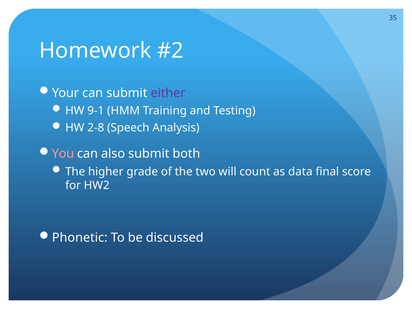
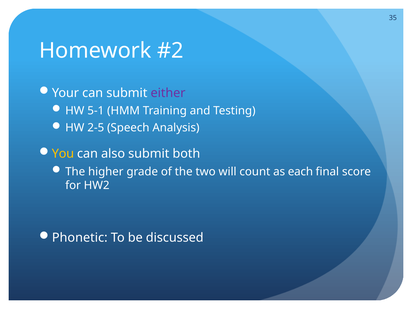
9-1: 9-1 -> 5-1 (96, 111)
2-8: 2-8 -> 2-5 (96, 128)
You colour: pink -> yellow (63, 154)
data: data -> each (300, 172)
